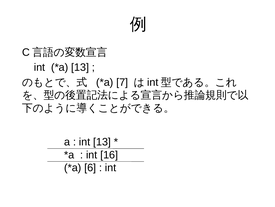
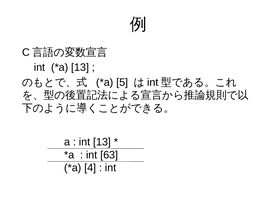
7: 7 -> 5 (122, 82)
16: 16 -> 63 (109, 154)
6: 6 -> 4 (90, 167)
